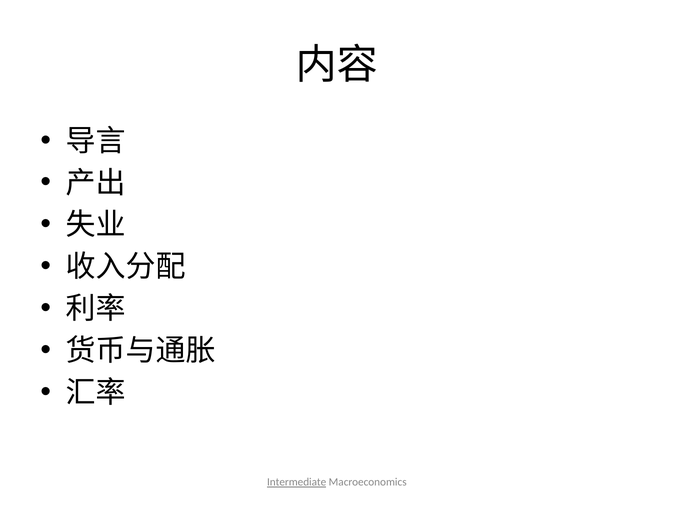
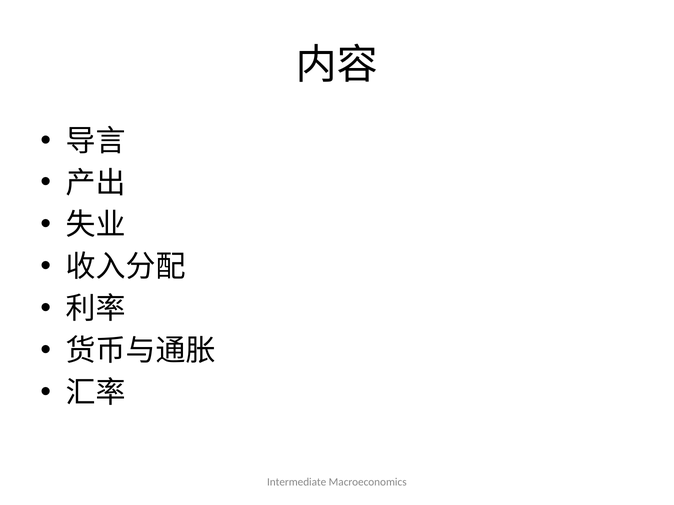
Intermediate underline: present -> none (297, 483)
